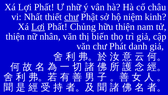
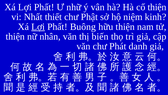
cố châu: châu -> thiện (157, 7)
chư underline: present -> none (71, 17)
Chủng: Chủng -> Buông (83, 27)
